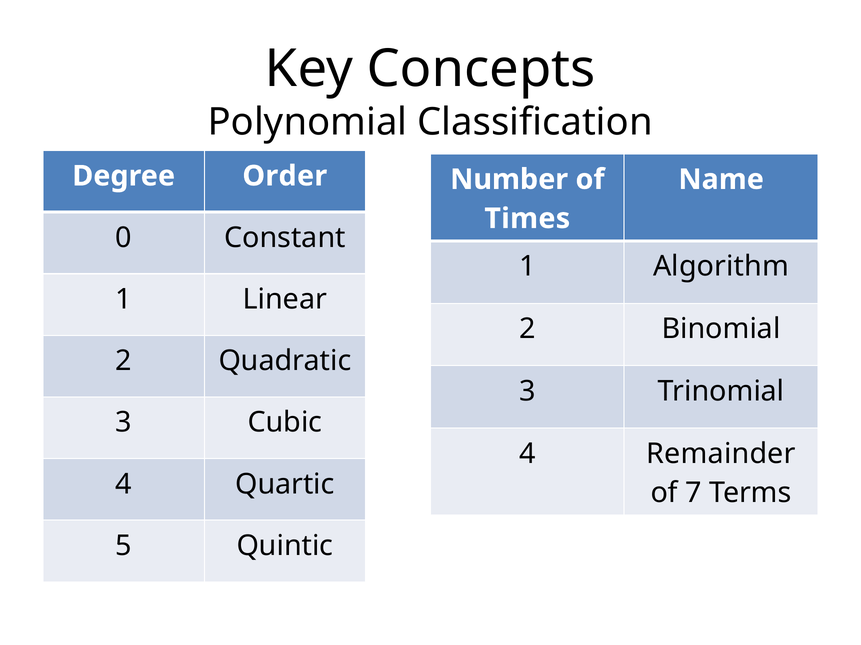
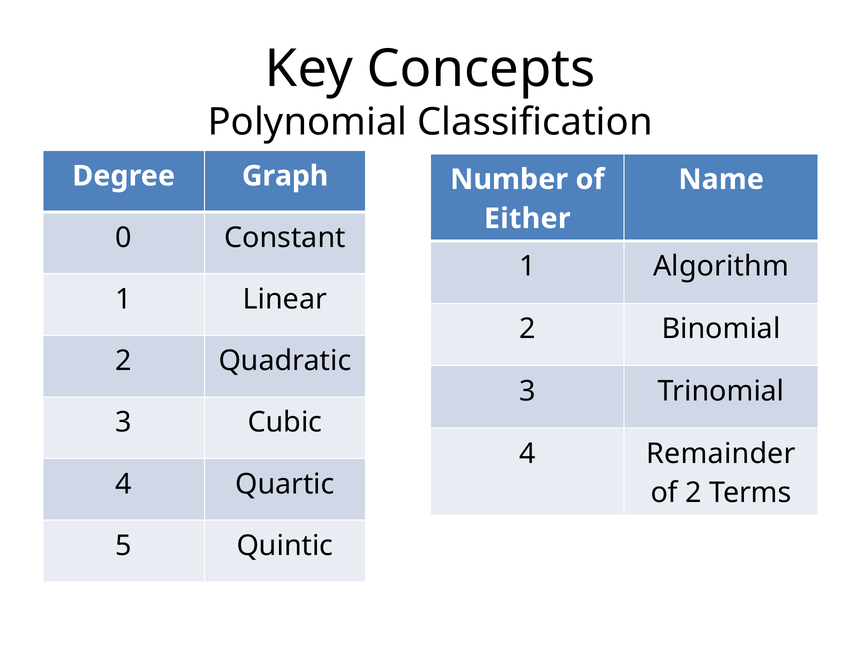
Order: Order -> Graph (285, 176)
Times: Times -> Either (527, 219)
of 7: 7 -> 2 (693, 493)
